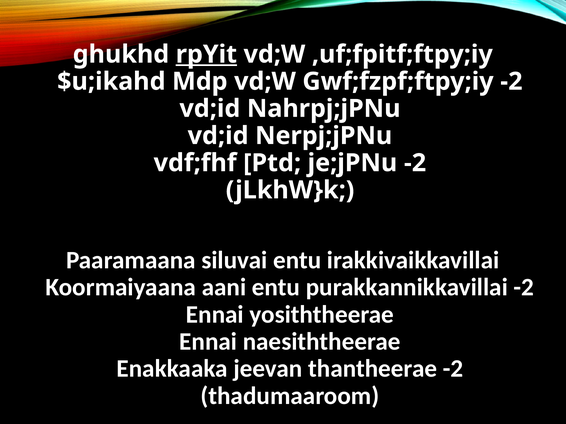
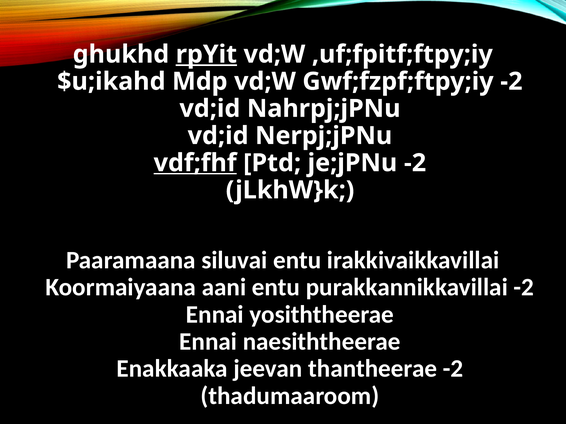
vdf;fhf underline: none -> present (195, 163)
